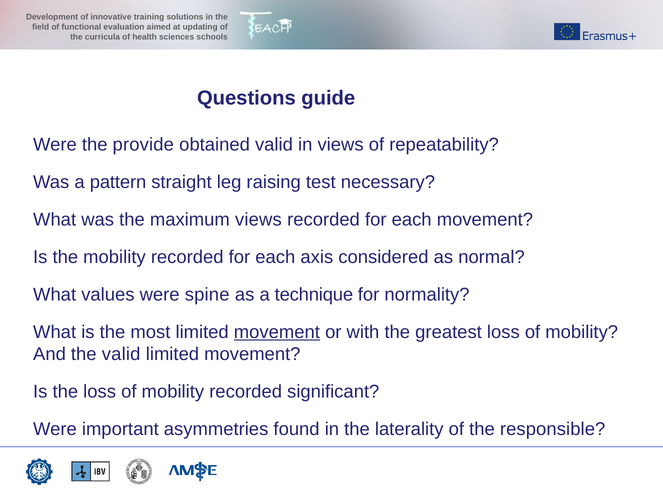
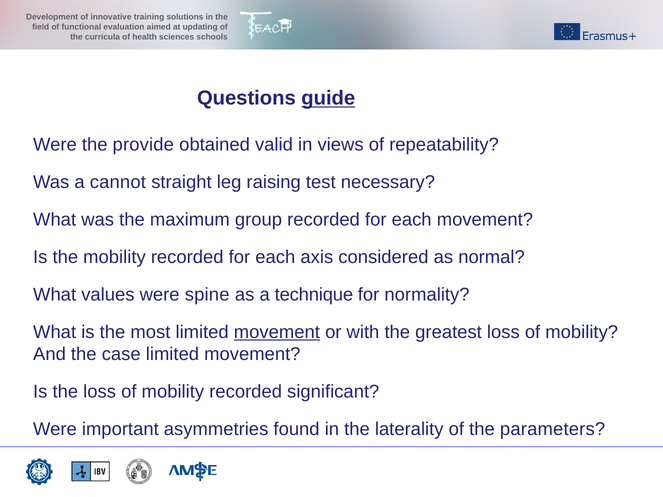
guide underline: none -> present (328, 98)
pattern: pattern -> cannot (118, 182)
maximum views: views -> group (259, 220)
the valid: valid -> case (121, 354)
responsible: responsible -> parameters (553, 429)
